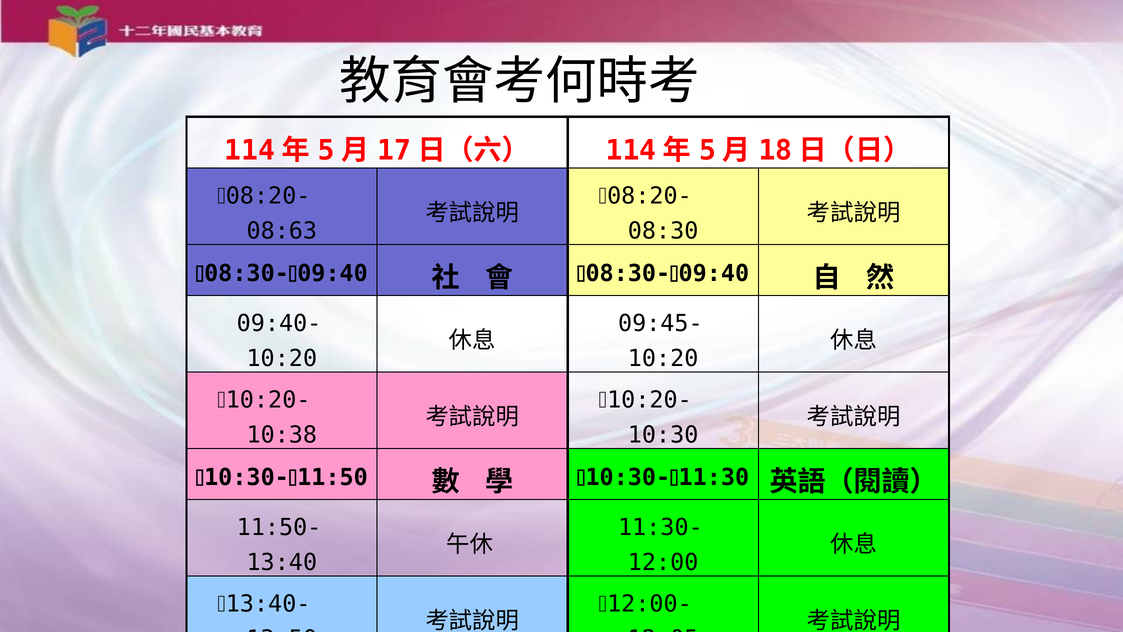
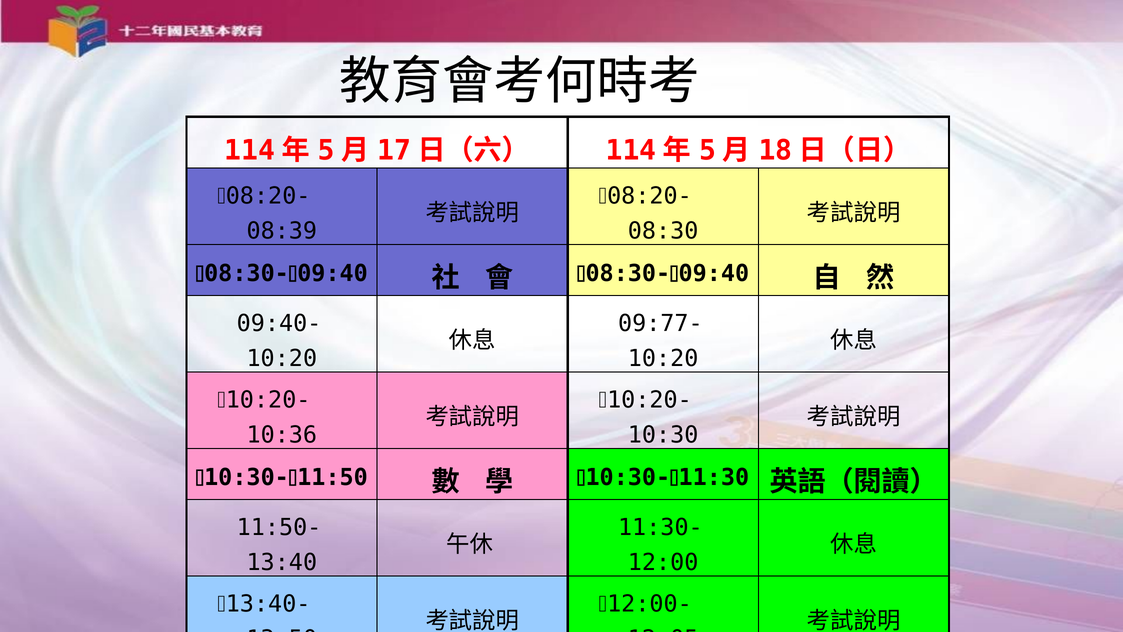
08:63: 08:63 -> 08:39 (282, 231)
09:45-: 09:45- -> 09:77- (660, 323)
10:38: 10:38 -> 10:36 (282, 435)
